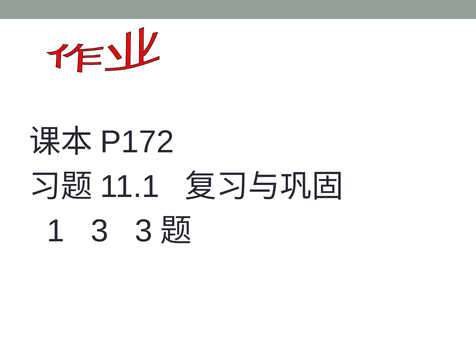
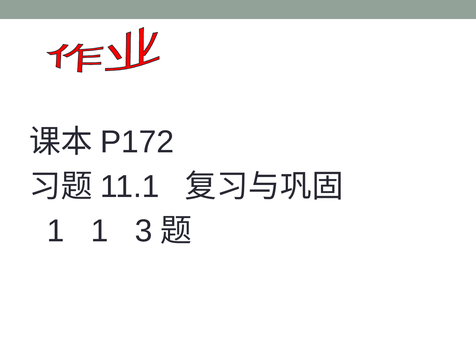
1 3: 3 -> 1 (100, 231)
